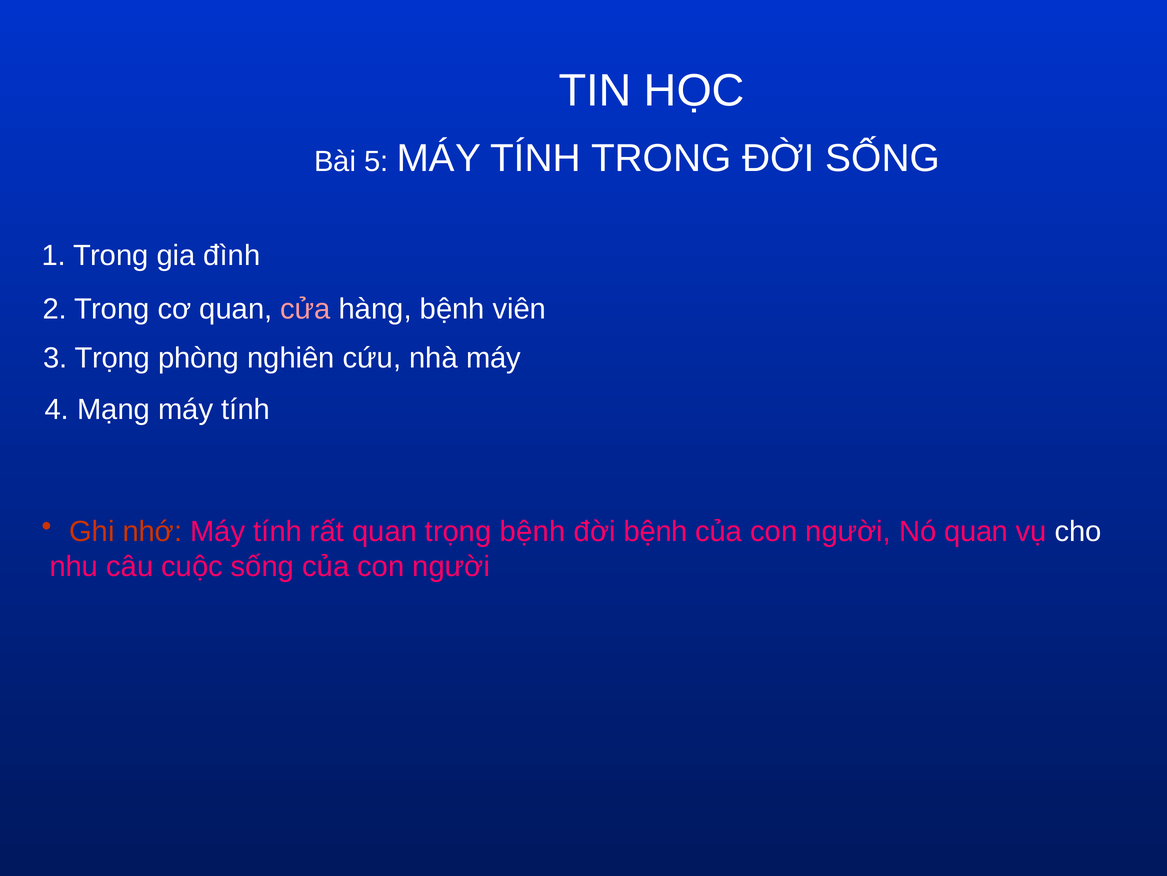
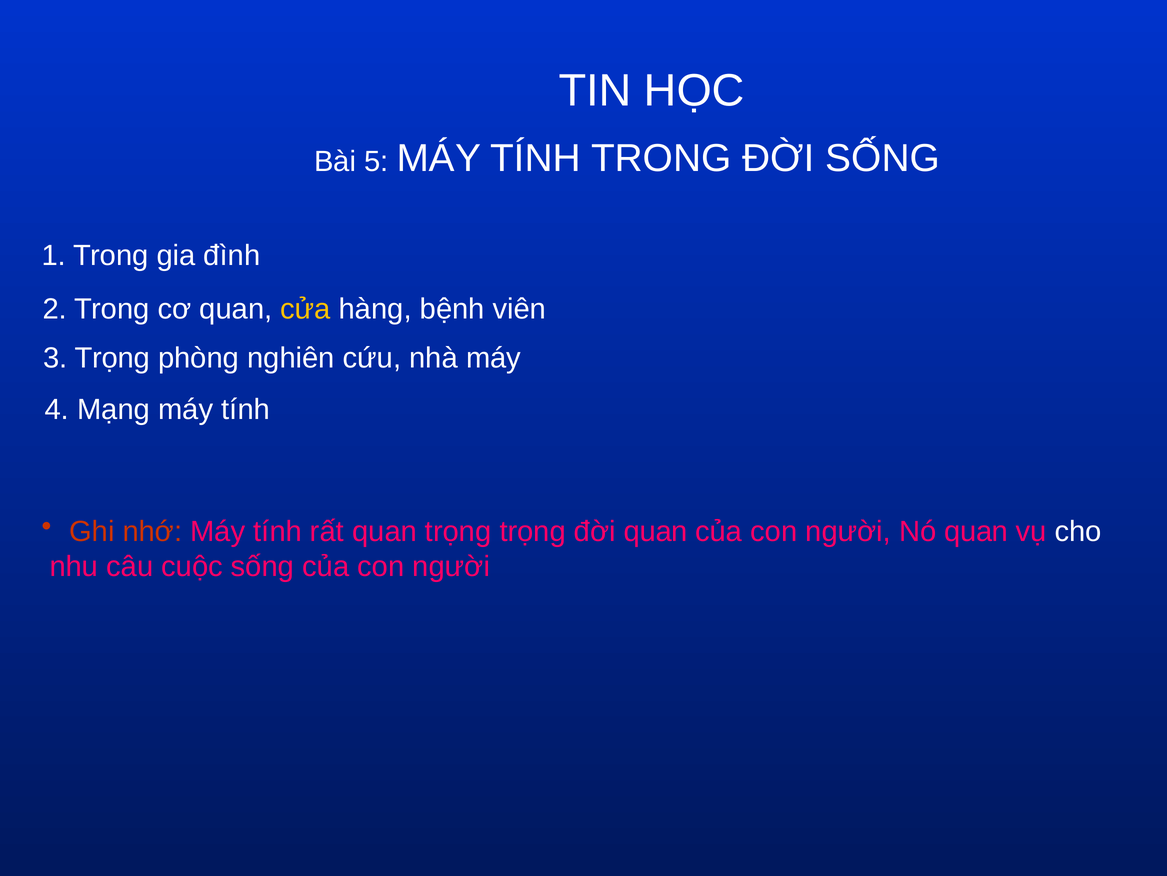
cửa colour: pink -> yellow (306, 309)
trọng bệnh: bệnh -> trọng (533, 531)
đời bệnh: bệnh -> quan (656, 531)
